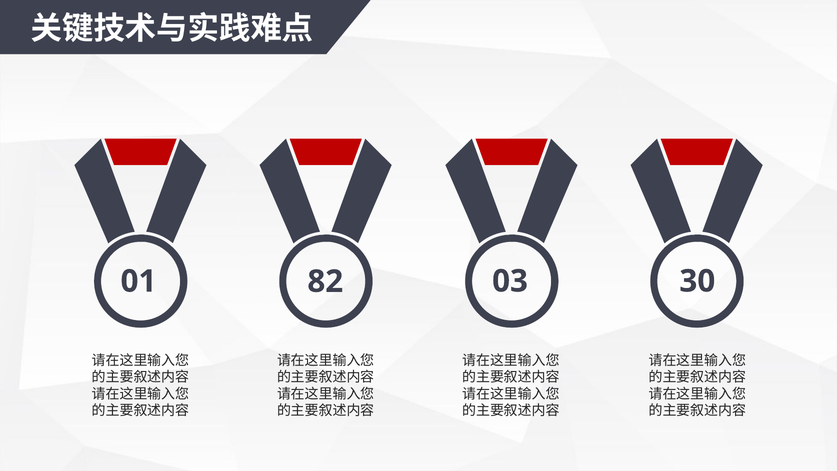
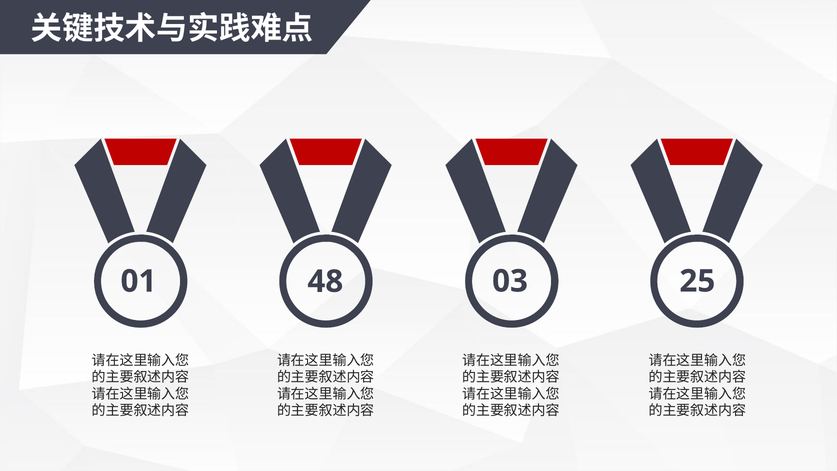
82: 82 -> 48 (325, 281)
30: 30 -> 25 (697, 281)
